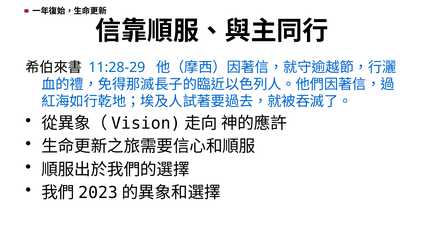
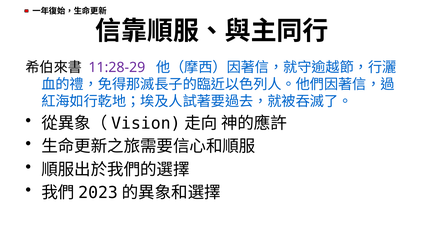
11:28-29 colour: blue -> purple (117, 67)
